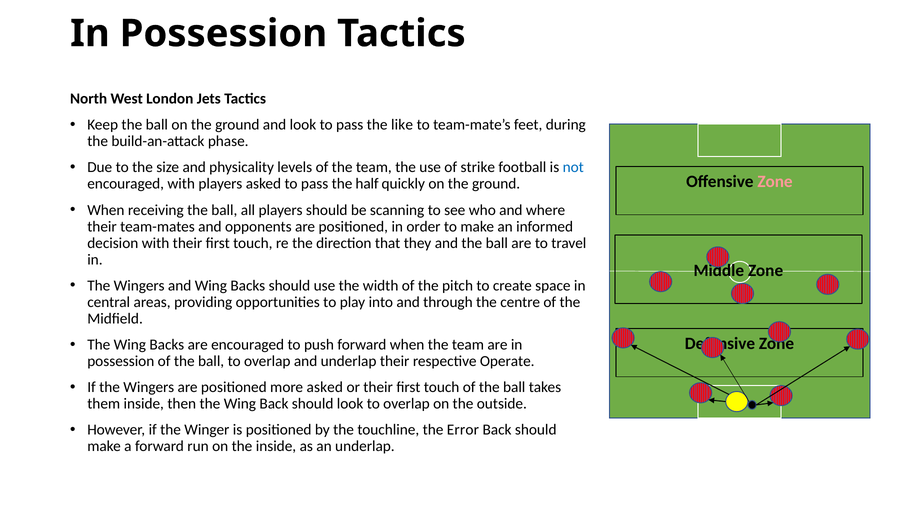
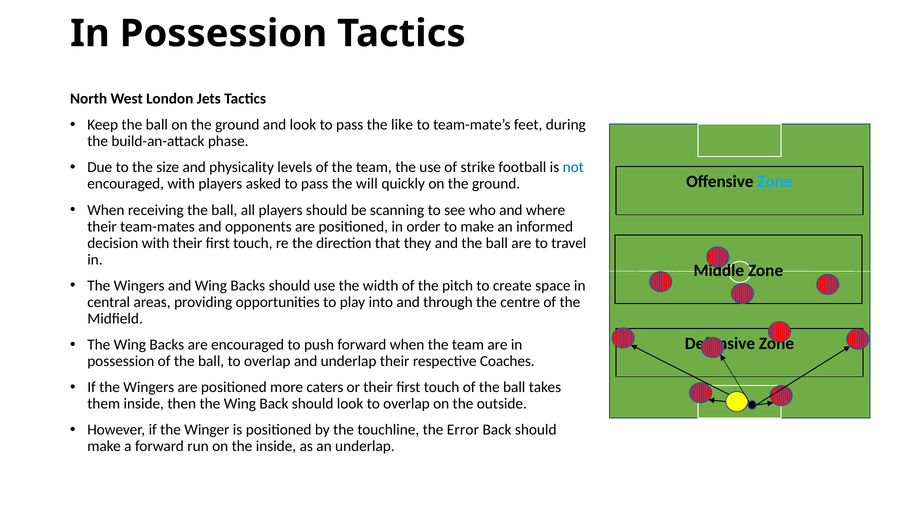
Zone colour: pink -> light blue (775, 182)
half: half -> will (367, 184)
Operate: Operate -> Coaches (507, 361)
more asked: asked -> caters (325, 387)
